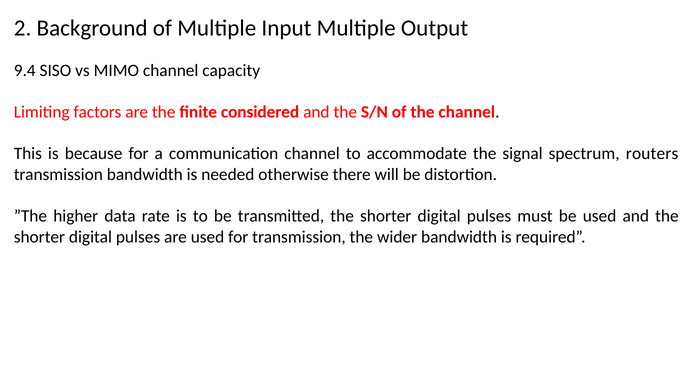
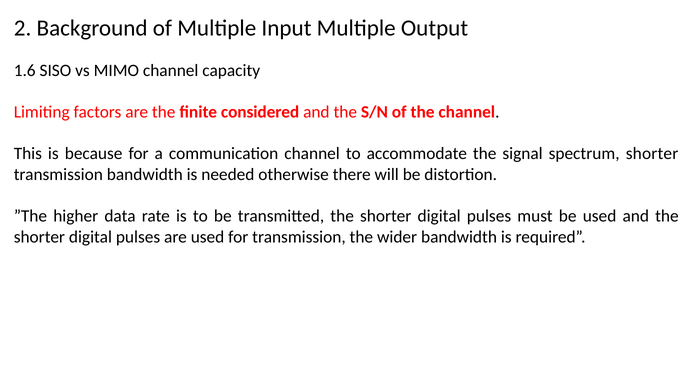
9.4: 9.4 -> 1.6 (25, 70)
spectrum routers: routers -> shorter (652, 154)
